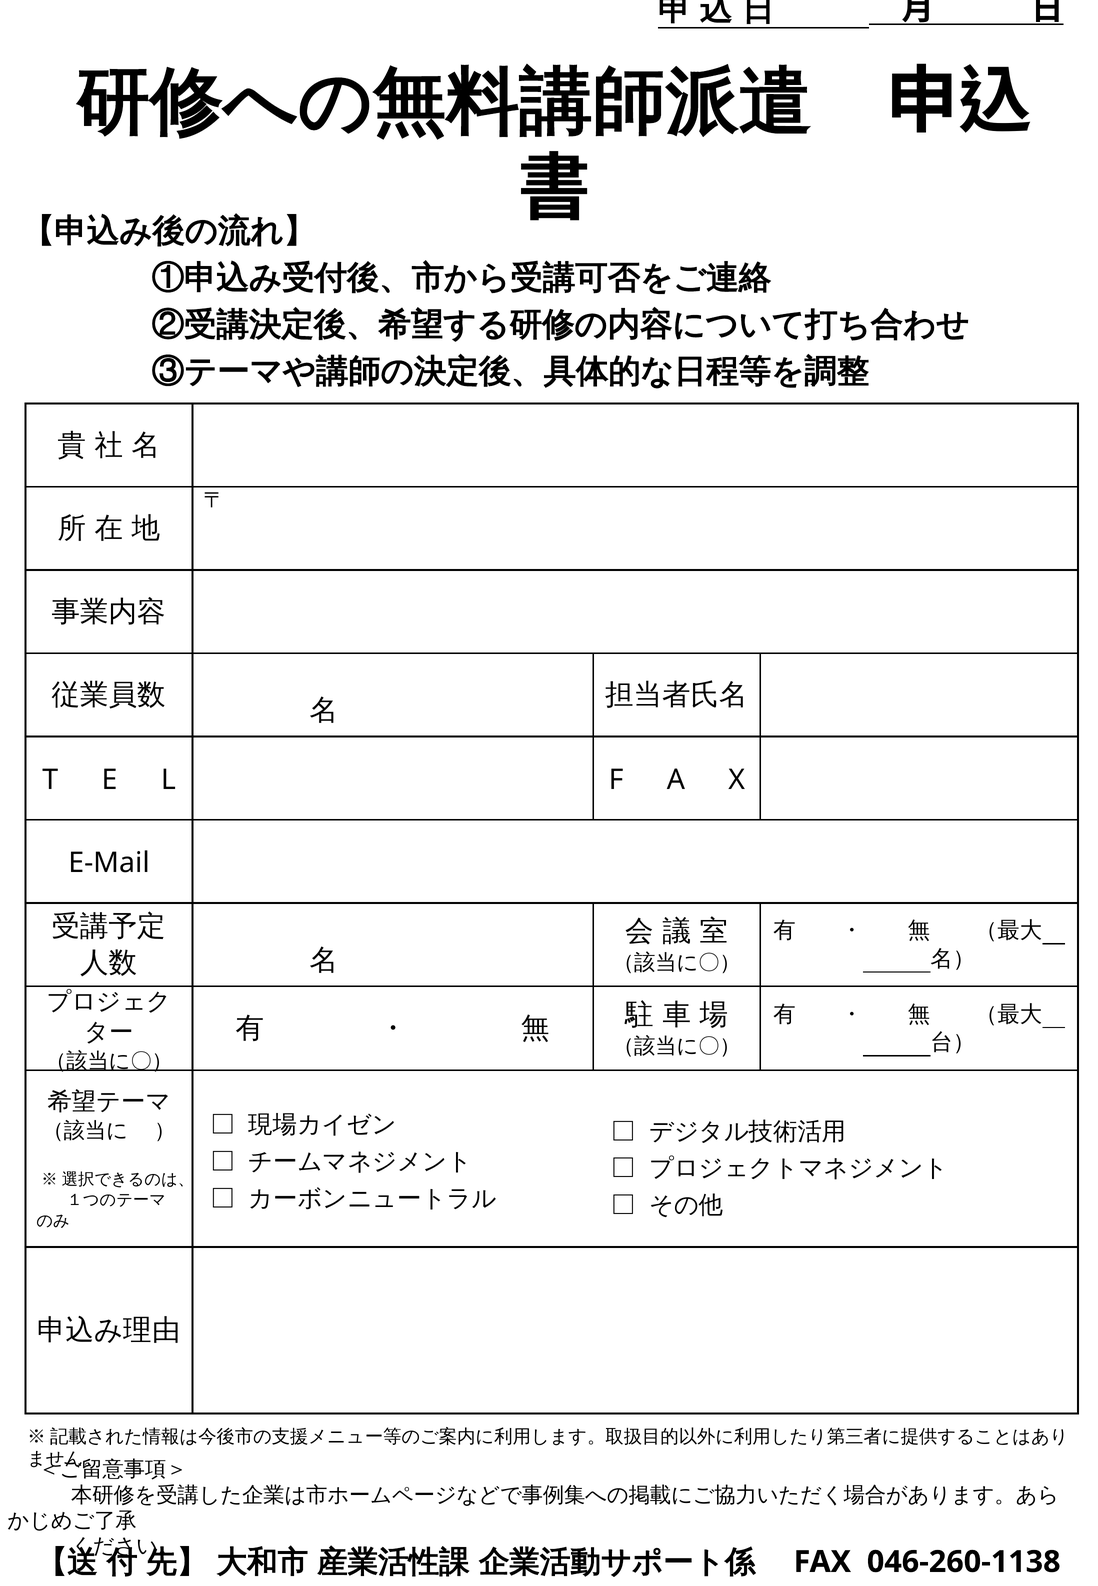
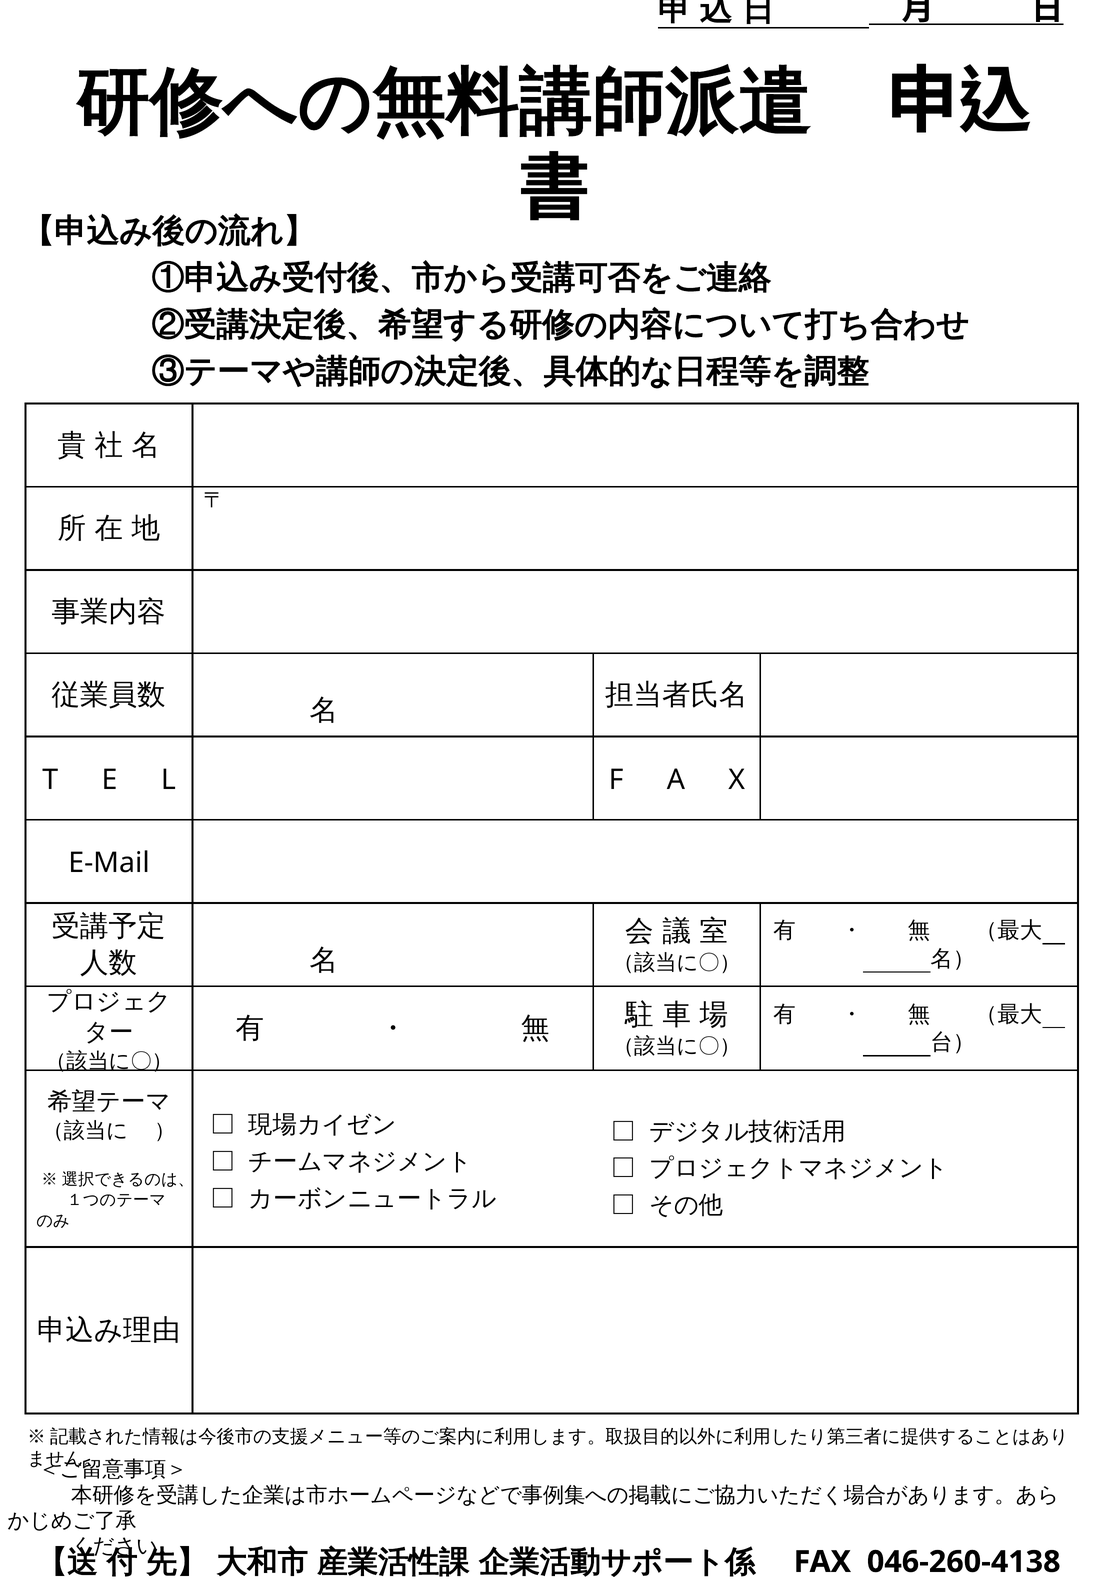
046-260-1138: 046-260-1138 -> 046-260-4138 (964, 1562)
